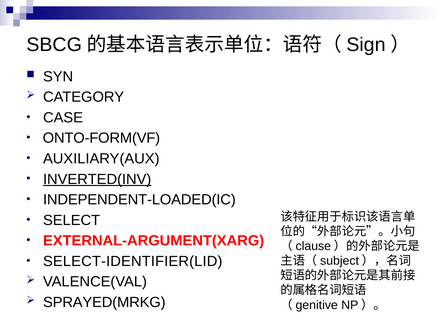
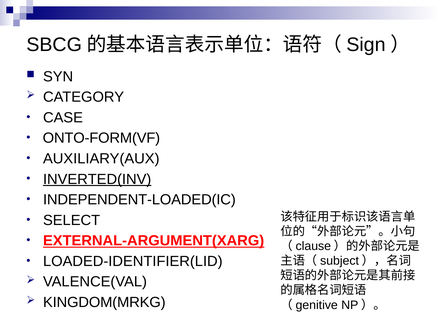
EXTERNAL-ARGUMENT(XARG underline: none -> present (154, 241)
SELECT-IDENTIFIER(LID: SELECT-IDENTIFIER(LID -> LOADED-IDENTIFIER(LID (133, 262)
SPRAYED(MRKG: SPRAYED(MRKG -> KINGDOM(MRKG (104, 303)
